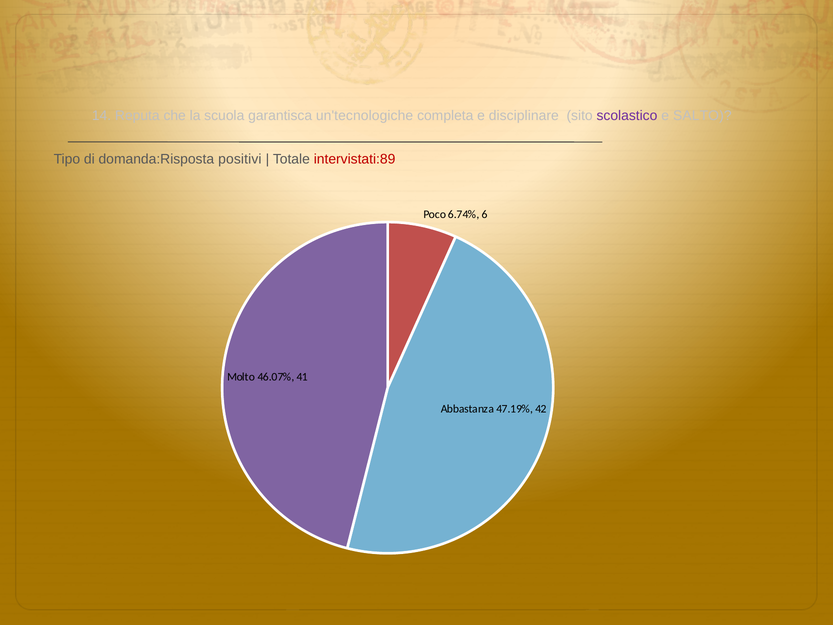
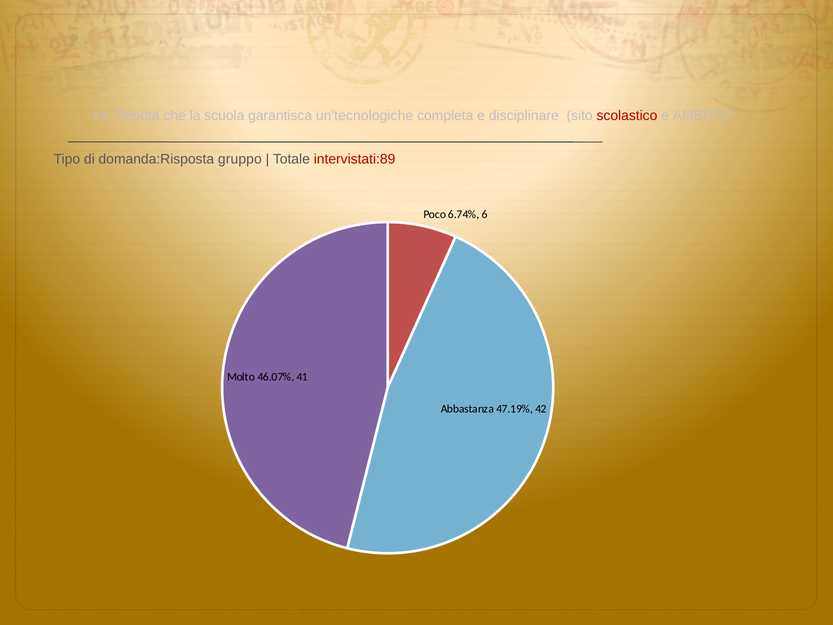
scolastico colour: purple -> red (627, 115)
SALTO: SALTO -> AMBITI (702, 115)
positivi: positivi -> gruppo (240, 159)
